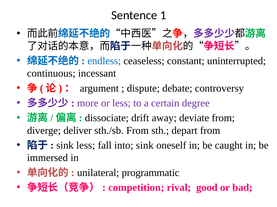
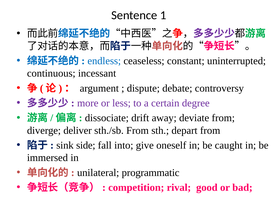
sink less: less -> side (86, 146)
into sink: sink -> give (145, 146)
